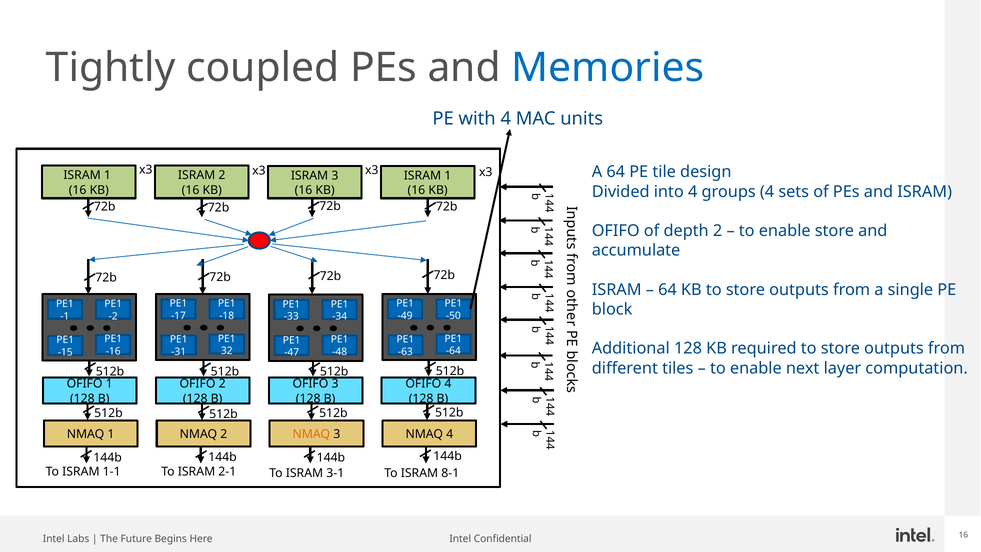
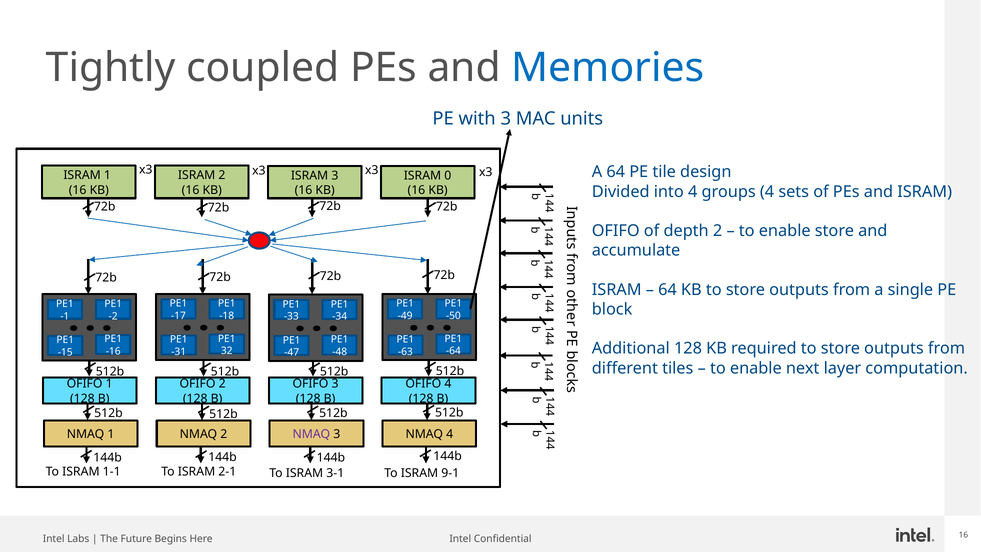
with 4: 4 -> 3 (506, 119)
1: 1 -> 0 (448, 176)
NMAQ colour: orange -> purple (311, 434)
8-1: 8-1 -> 9-1 (450, 473)
